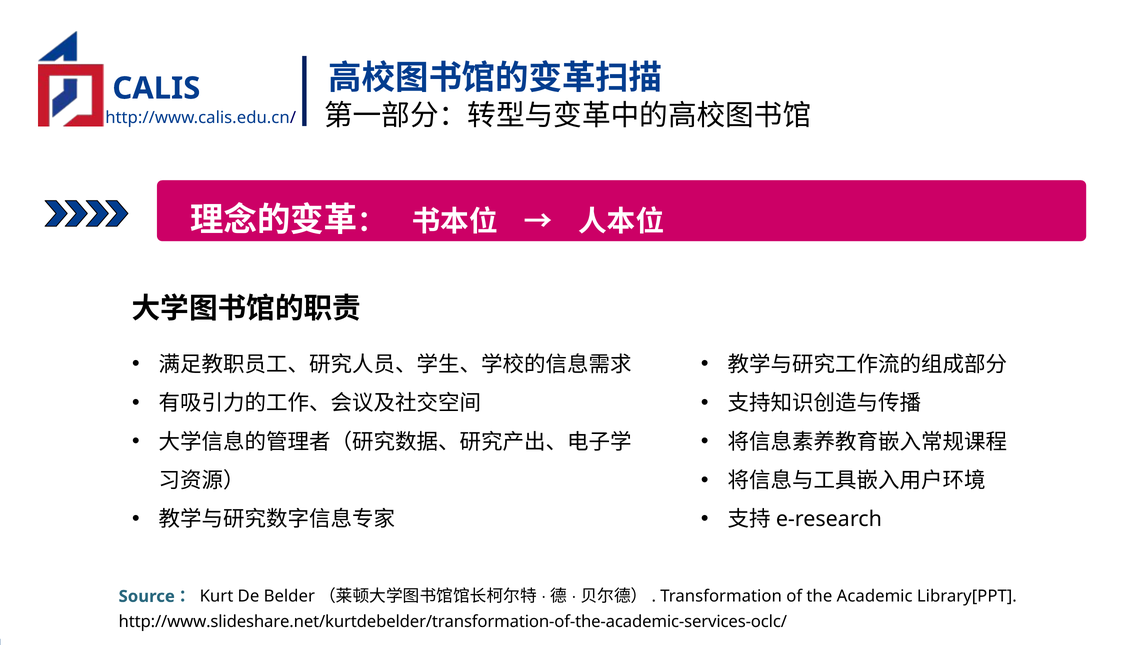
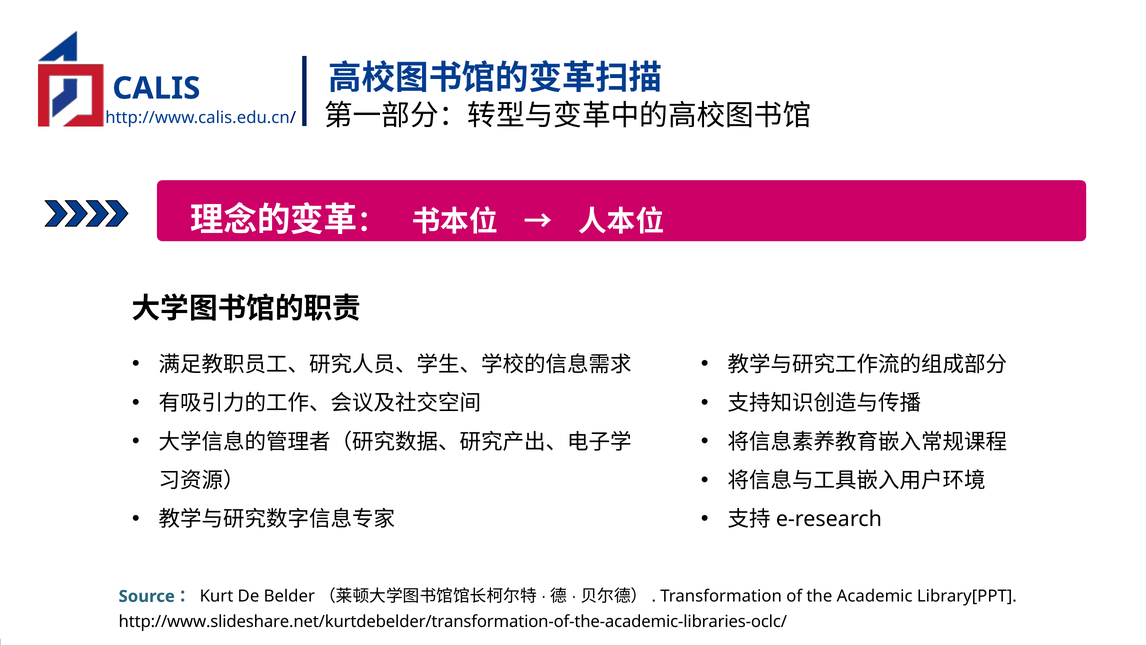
http://www.slideshare.net/kurtdebelder/transformation-of-the-academic-services-oclc/: http://www.slideshare.net/kurtdebelder/transformation-of-the-academic-services-oclc/ -> http://www.slideshare.net/kurtdebelder/transformation-of-the-academic-libraries-oclc/ (453, 621)
